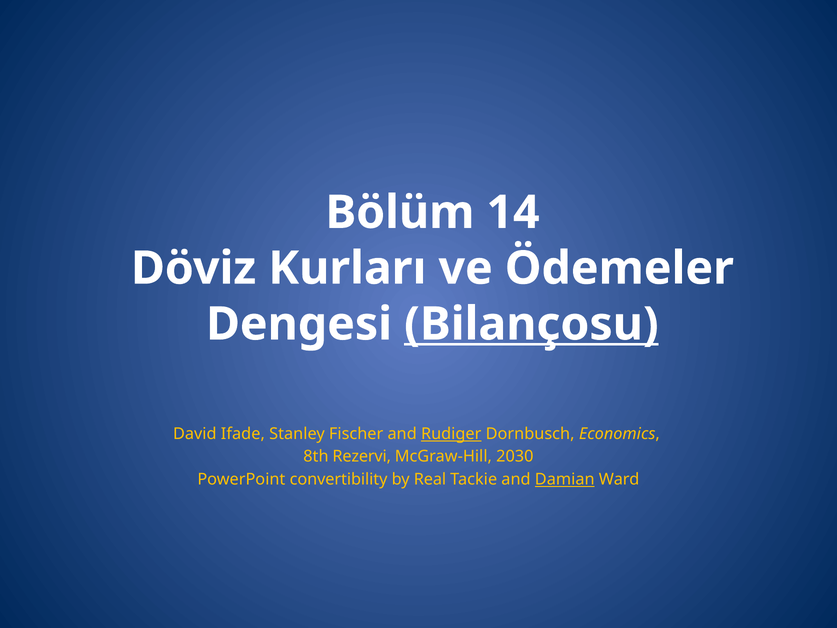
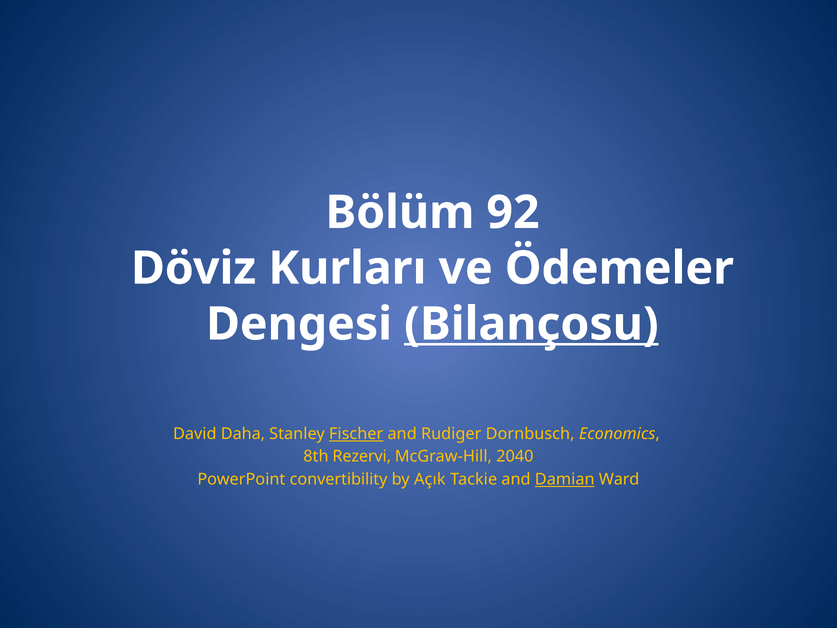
14: 14 -> 92 (513, 212)
Ifade: Ifade -> Daha (243, 434)
Fischer underline: none -> present (356, 434)
Rudiger underline: present -> none (451, 434)
2030: 2030 -> 2040 (515, 456)
Real: Real -> Açık (430, 479)
